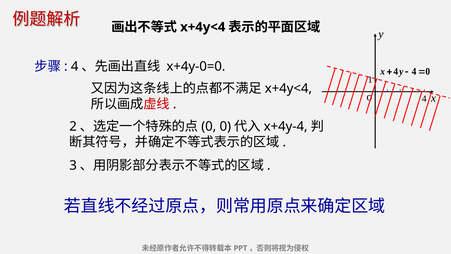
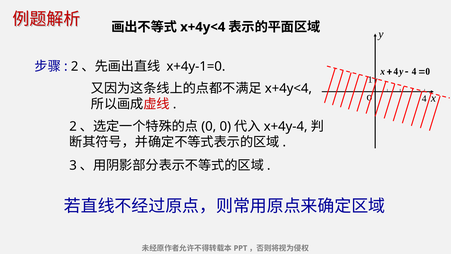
4: 4 -> 2 (75, 66)
x+4y-0=0: x+4y-0=0 -> x+4y-1=0 (196, 66)
